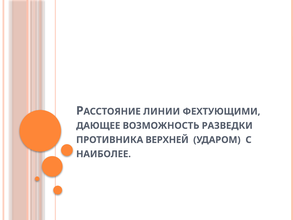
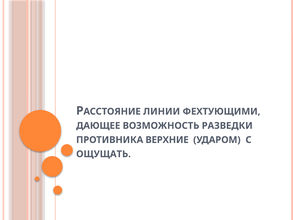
ВЕРХНЕЙ: ВЕРХНЕЙ -> ВЕРХНИЕ (167, 140)
НАИБОЛЕЕ: НАИБОЛЕЕ -> ОЩУЩАТЬ (103, 154)
